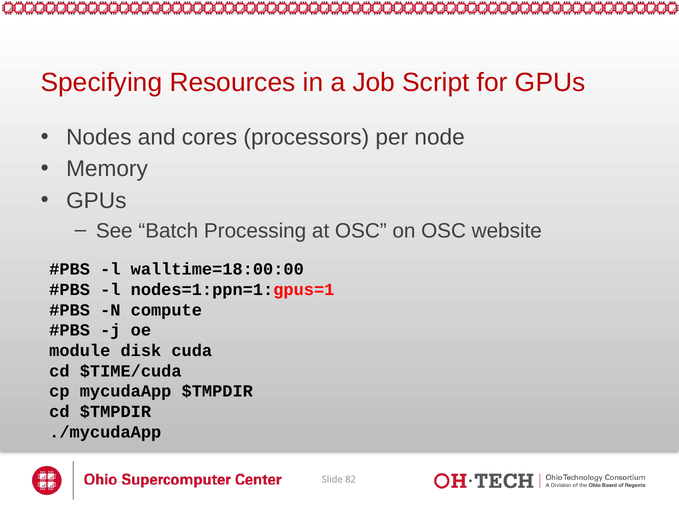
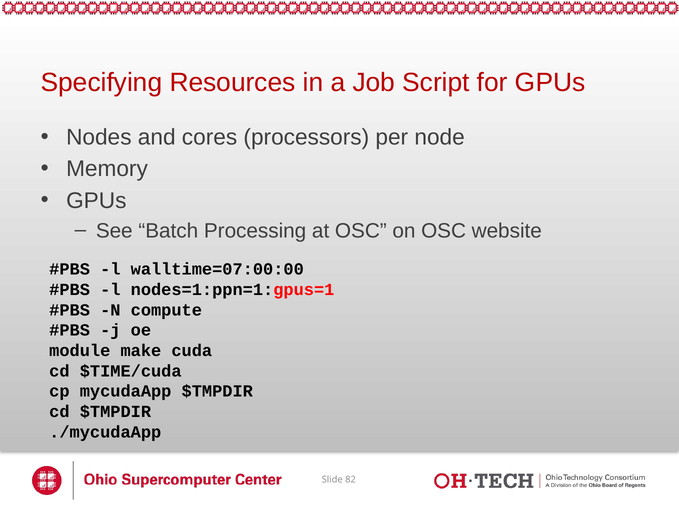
walltime=18:00:00: walltime=18:00:00 -> walltime=07:00:00 (217, 269)
disk: disk -> make (141, 351)
